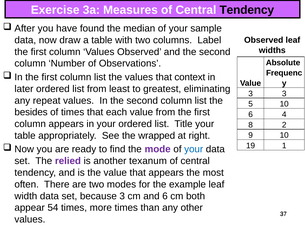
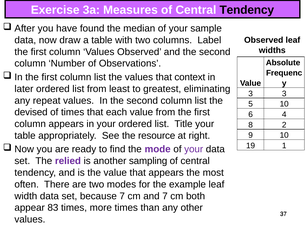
besides: besides -> devised (31, 112)
wrapped: wrapped -> resource (157, 135)
your colour: blue -> purple (194, 149)
texanum: texanum -> sampling (148, 161)
because 3: 3 -> 7 (122, 196)
and 6: 6 -> 7 (165, 196)
54: 54 -> 83 (53, 208)
